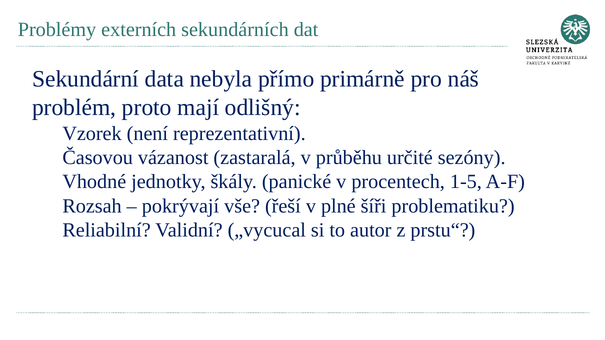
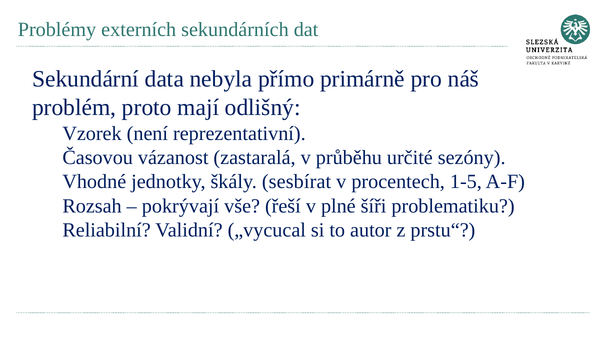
panické: panické -> sesbírat (297, 182)
